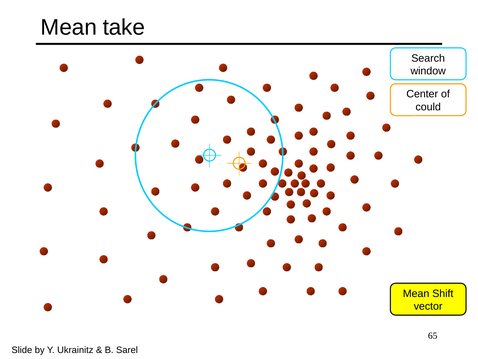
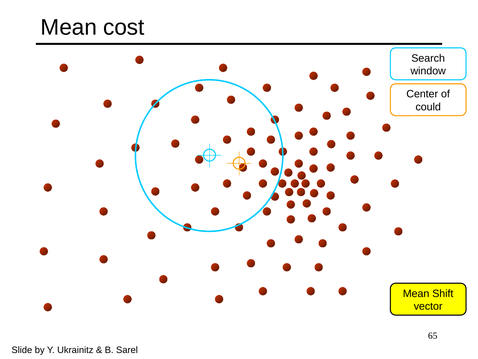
take: take -> cost (124, 27)
